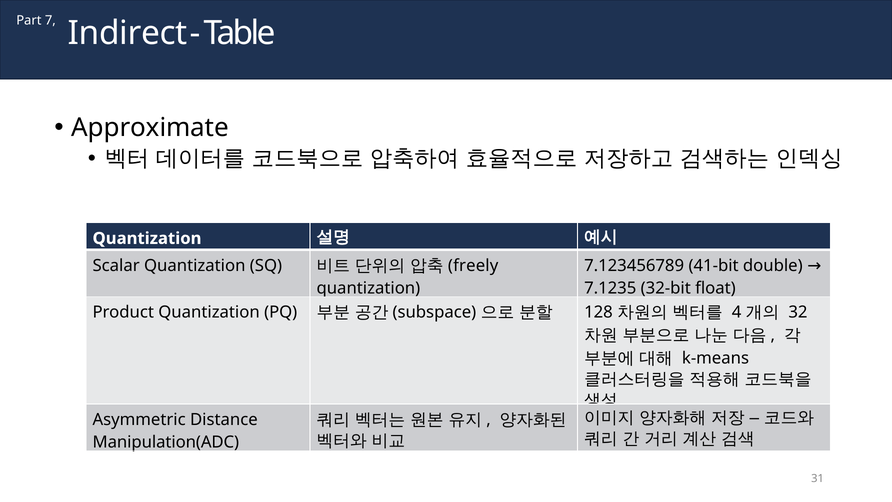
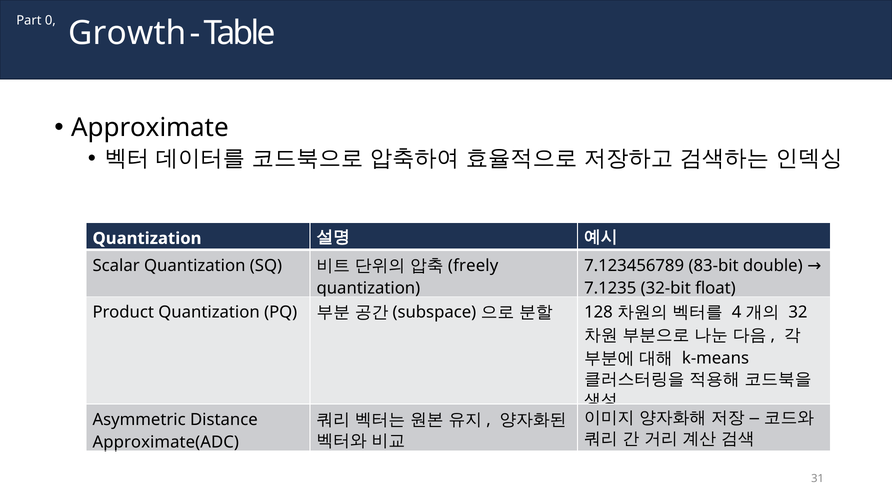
7: 7 -> 0 (50, 21)
Indirect: Indirect -> Growth (127, 33)
41-bit: 41-bit -> 83-bit (714, 265)
Manipulation(ADC: Manipulation(ADC -> Approximate(ADC (166, 442)
